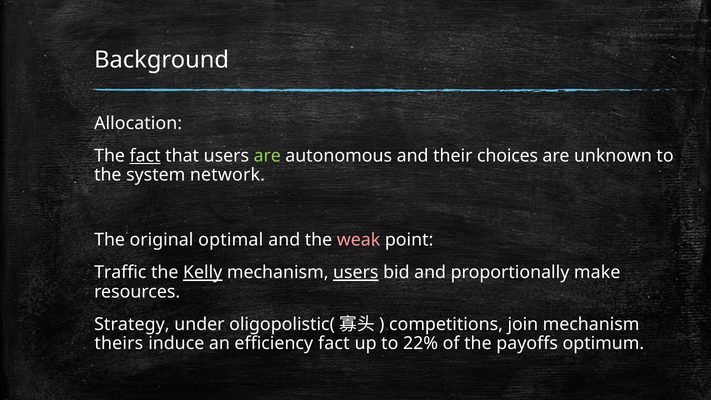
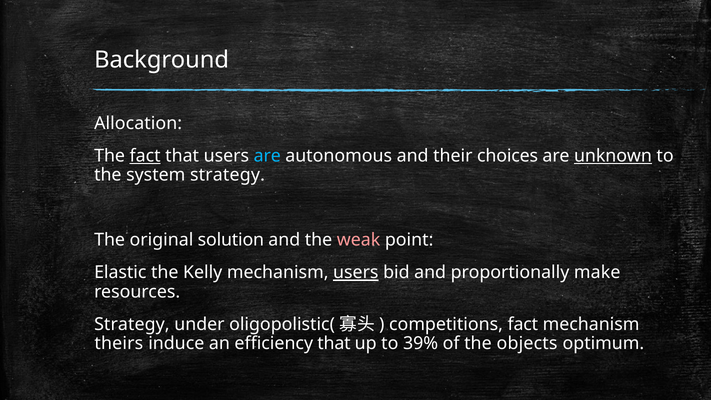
are colour: light green -> light blue (267, 156)
unknown underline: none -> present (613, 156)
system network: network -> strategy (227, 175)
optimal: optimal -> solution (231, 240)
Traffic: Traffic -> Elastic (120, 273)
Kelly underline: present -> none (203, 273)
competitions join: join -> fact (523, 324)
efficiency fact: fact -> that (334, 344)
22%: 22% -> 39% (421, 344)
payoffs: payoffs -> objects (527, 344)
